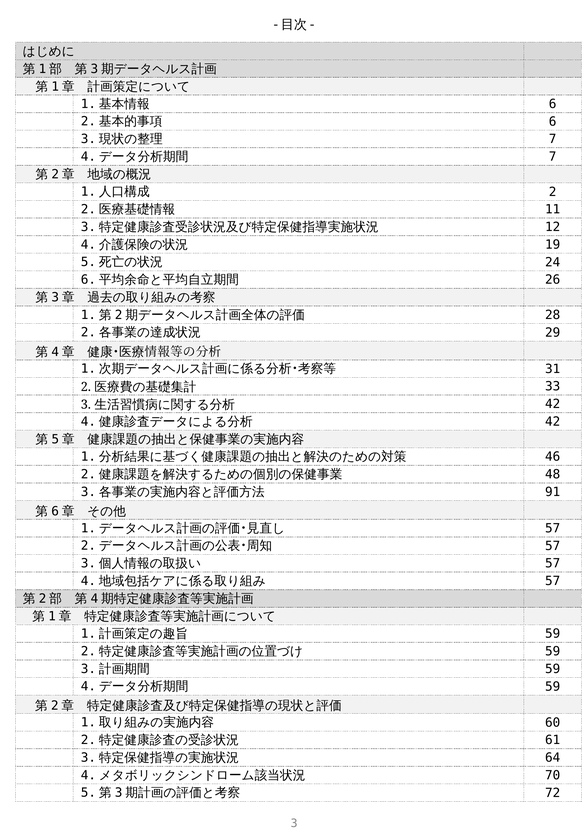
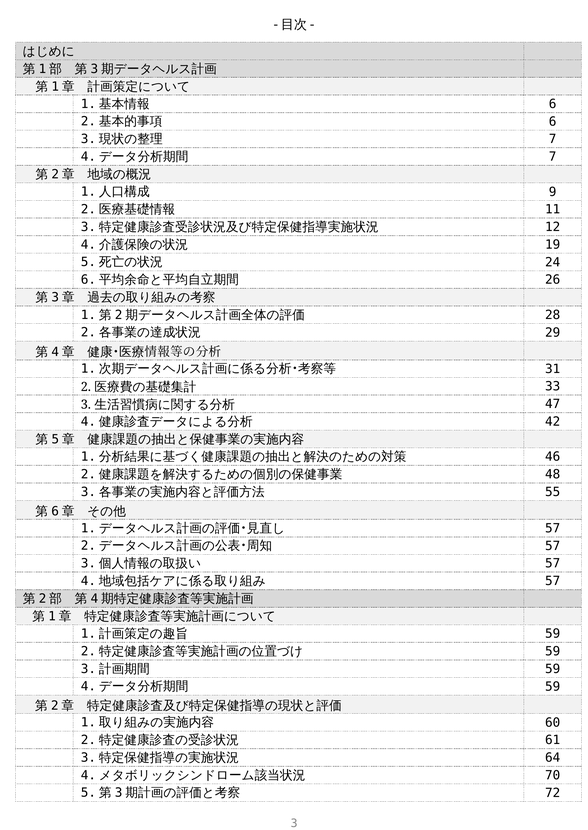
2: 2 -> 9 (553, 192)
42: 42 -> 47 (553, 404)
91: 91 -> 55 (553, 492)
